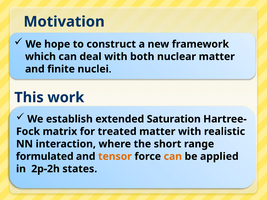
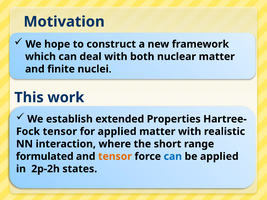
Saturation: Saturation -> Properties (174, 119)
matrix: matrix -> tensor (60, 132)
for treated: treated -> applied (117, 132)
can colour: orange -> blue (173, 157)
